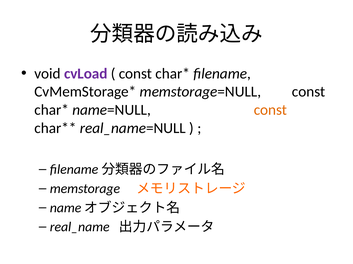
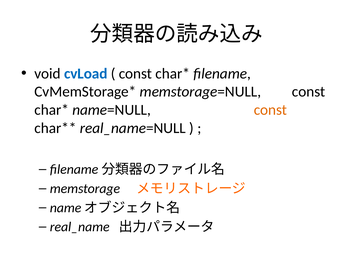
cvLoad colour: purple -> blue (86, 74)
